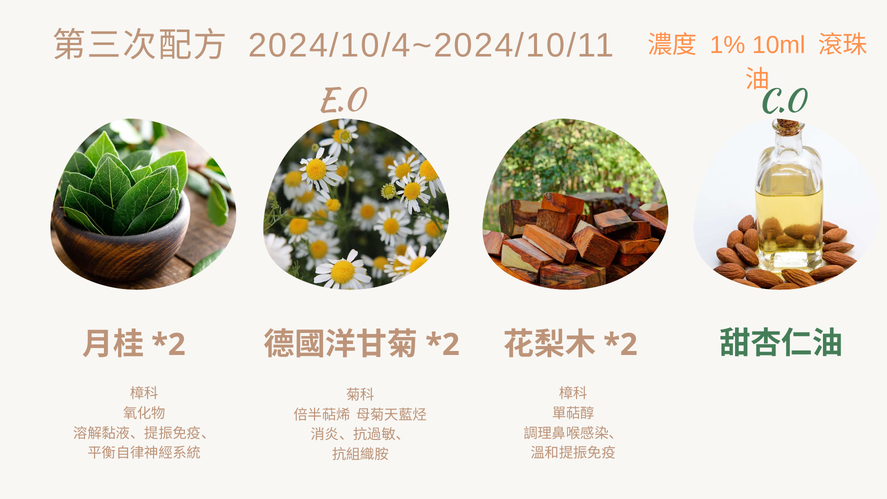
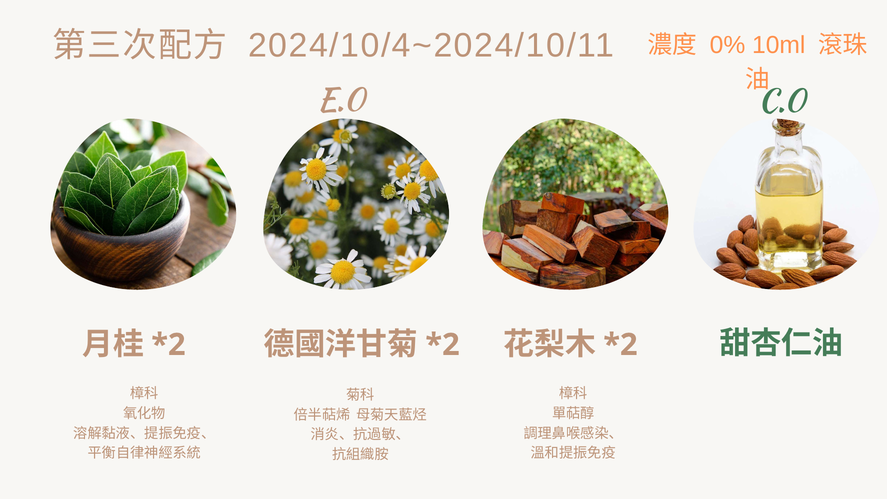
1%: 1% -> 0% (728, 45)
